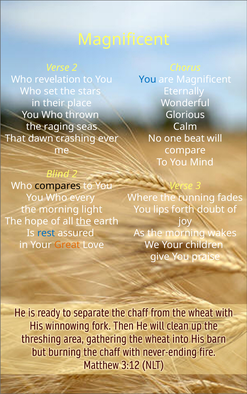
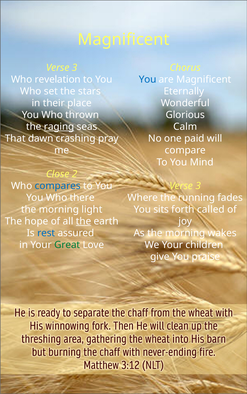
2: 2 -> 3 (75, 68)
raging underline: none -> present (59, 127)
ever: ever -> pray (108, 139)
beat: beat -> paid (194, 139)
Blind: Blind -> Close (58, 175)
compares colour: black -> blue (58, 186)
every: every -> there (82, 198)
lips: lips -> sits (161, 210)
doubt: doubt -> called (211, 210)
Great colour: orange -> green (67, 246)
